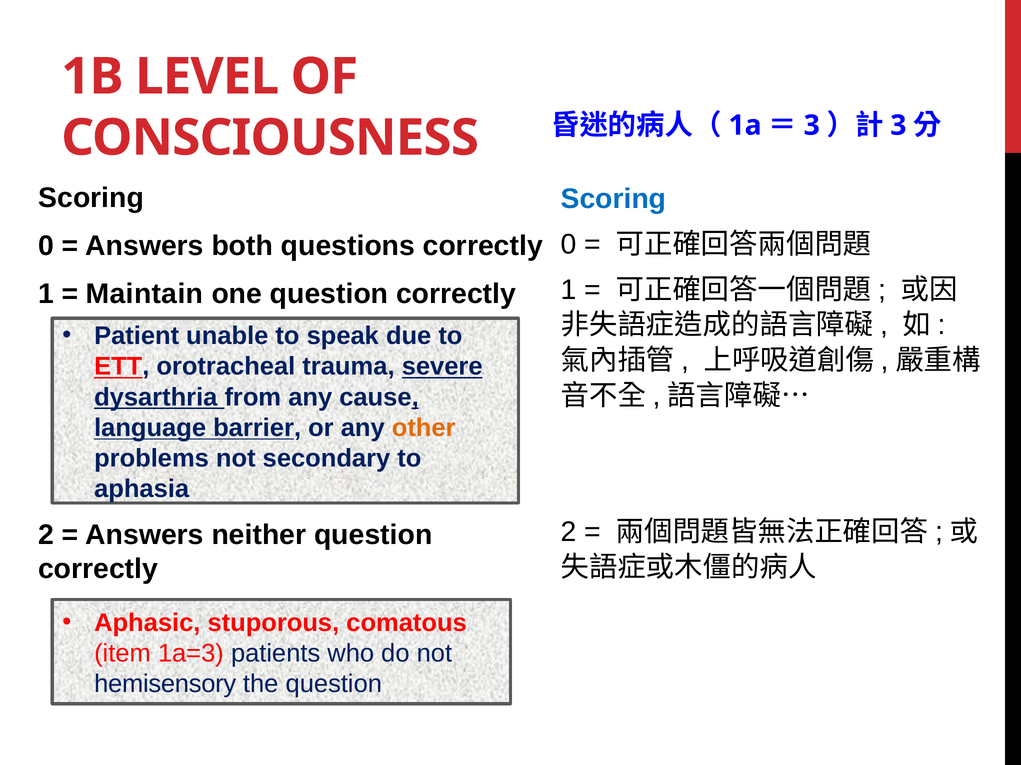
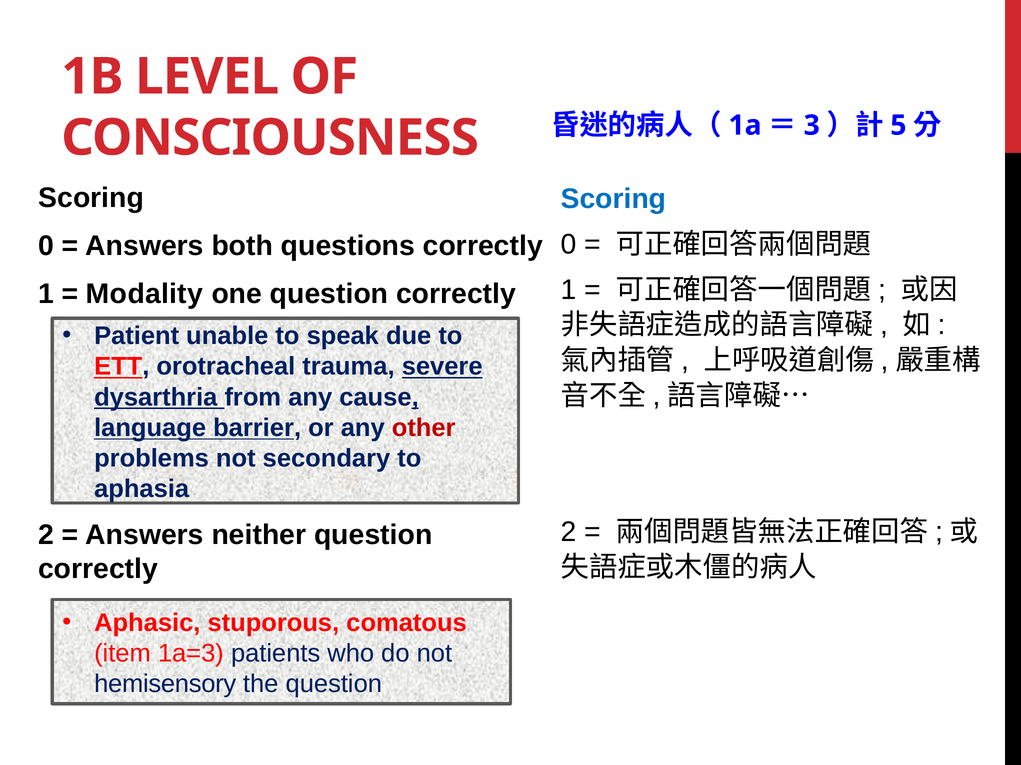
3: 3 -> 5 (898, 125)
Maintain: Maintain -> Modality (144, 294)
other colour: orange -> red (424, 428)
